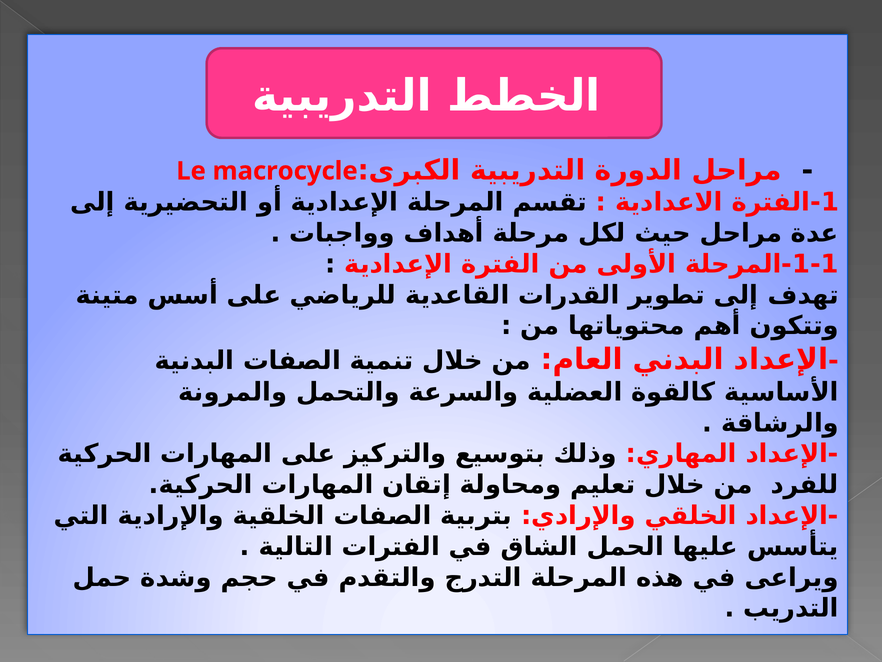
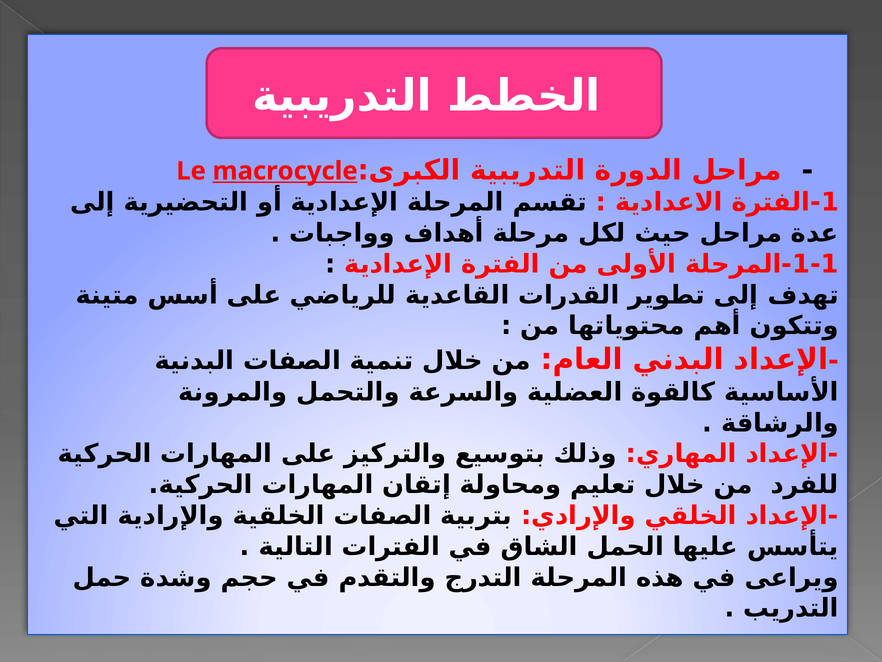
macrocycle underline: none -> present (285, 171)
